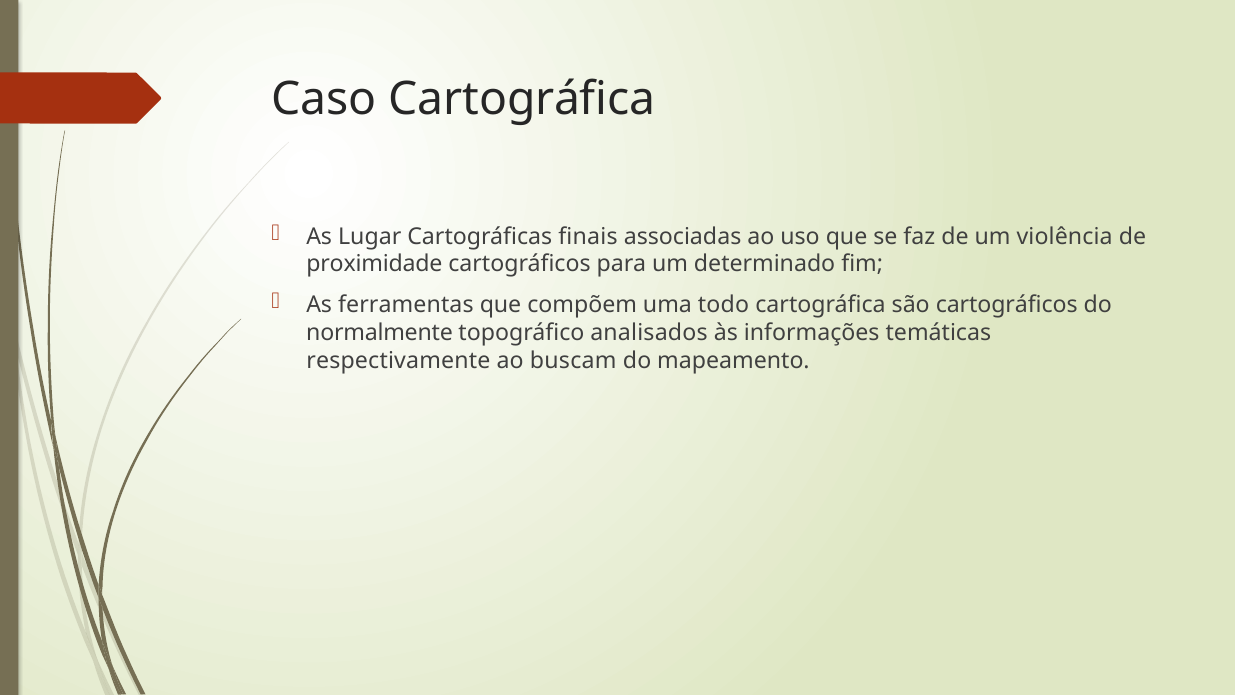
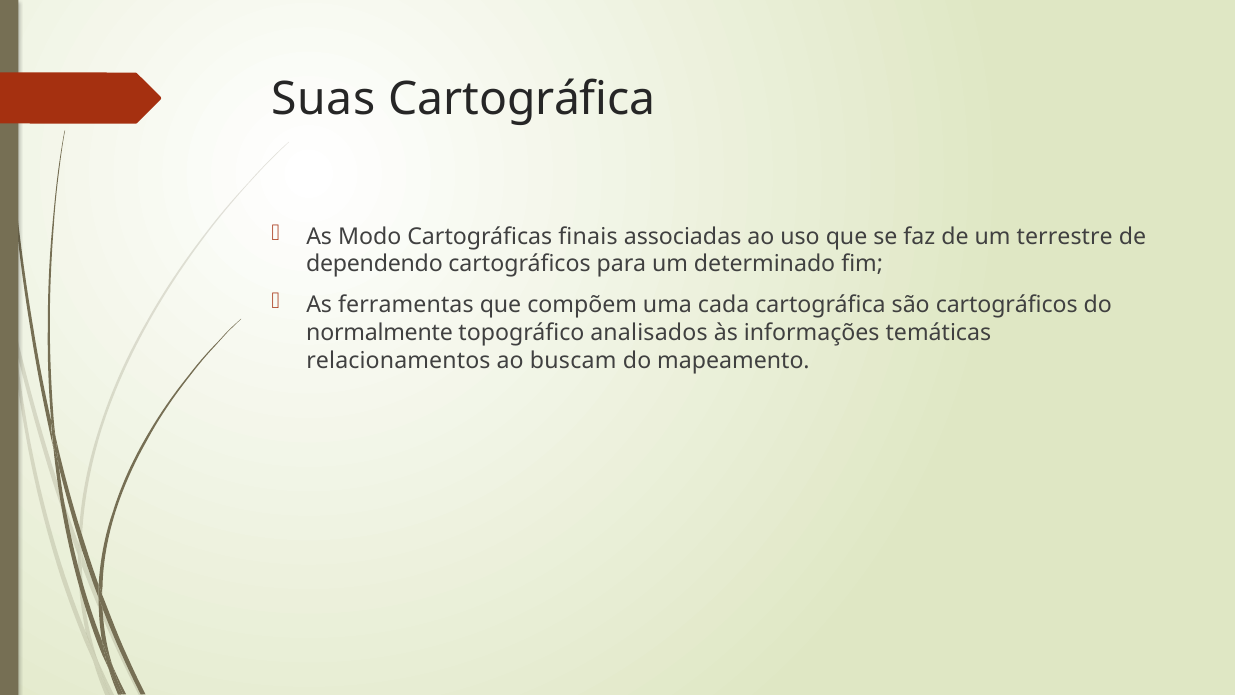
Caso: Caso -> Suas (324, 99)
Lugar: Lugar -> Modo (370, 236)
violência: violência -> terrestre (1065, 236)
proximidade: proximidade -> dependendo (374, 264)
todo: todo -> cada (724, 305)
respectivamente: respectivamente -> relacionamentos (398, 360)
